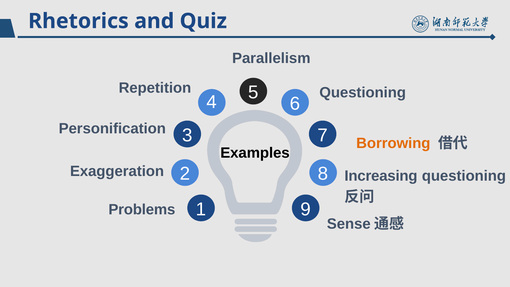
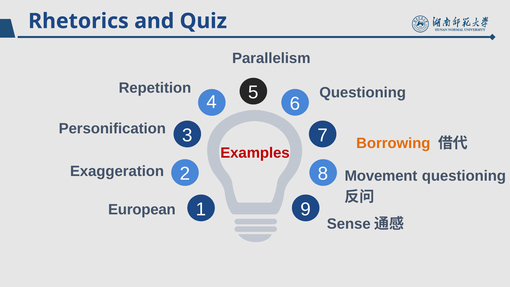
Examples colour: black -> red (255, 153)
Increasing: Increasing -> Movement (381, 176)
Problems: Problems -> European (142, 209)
